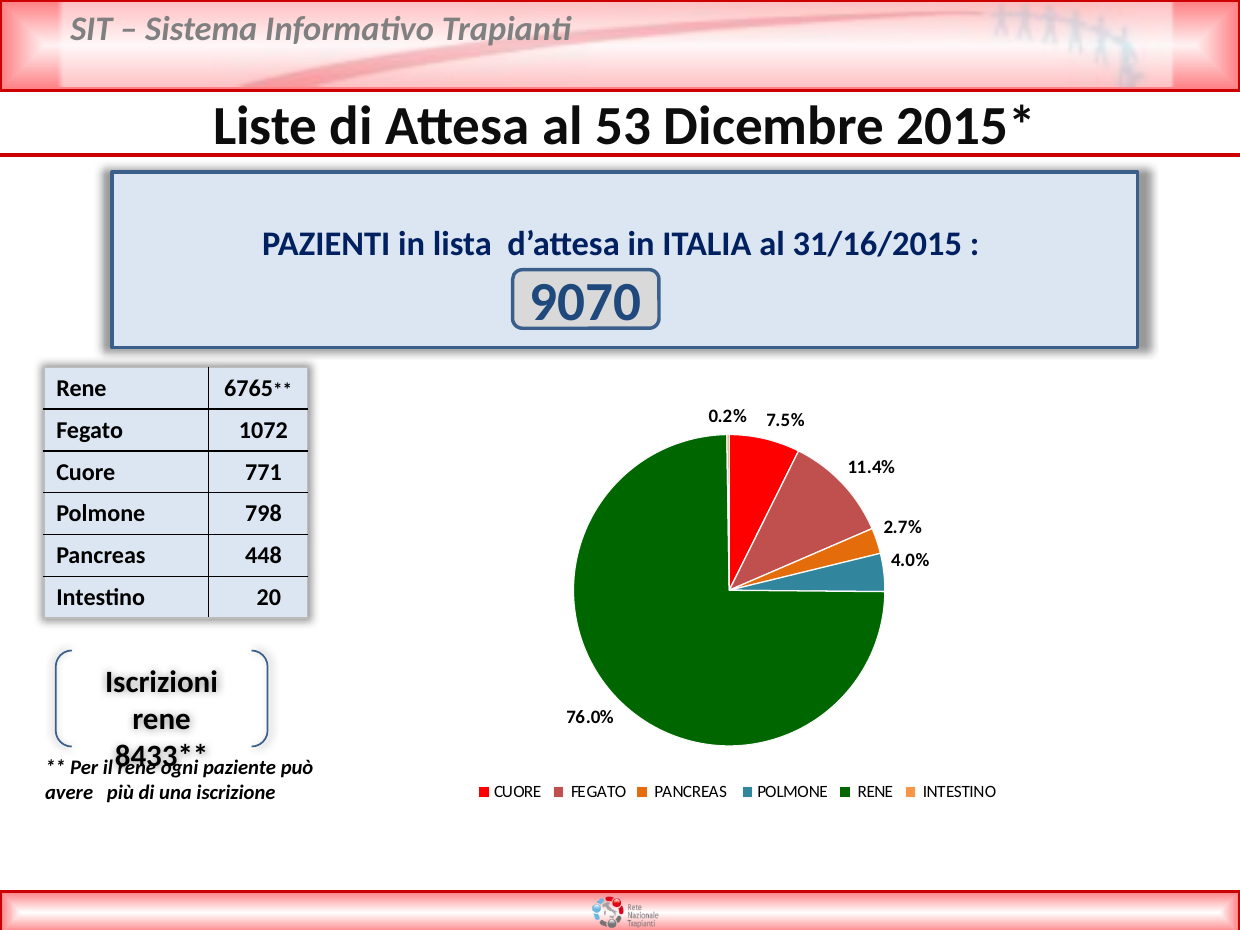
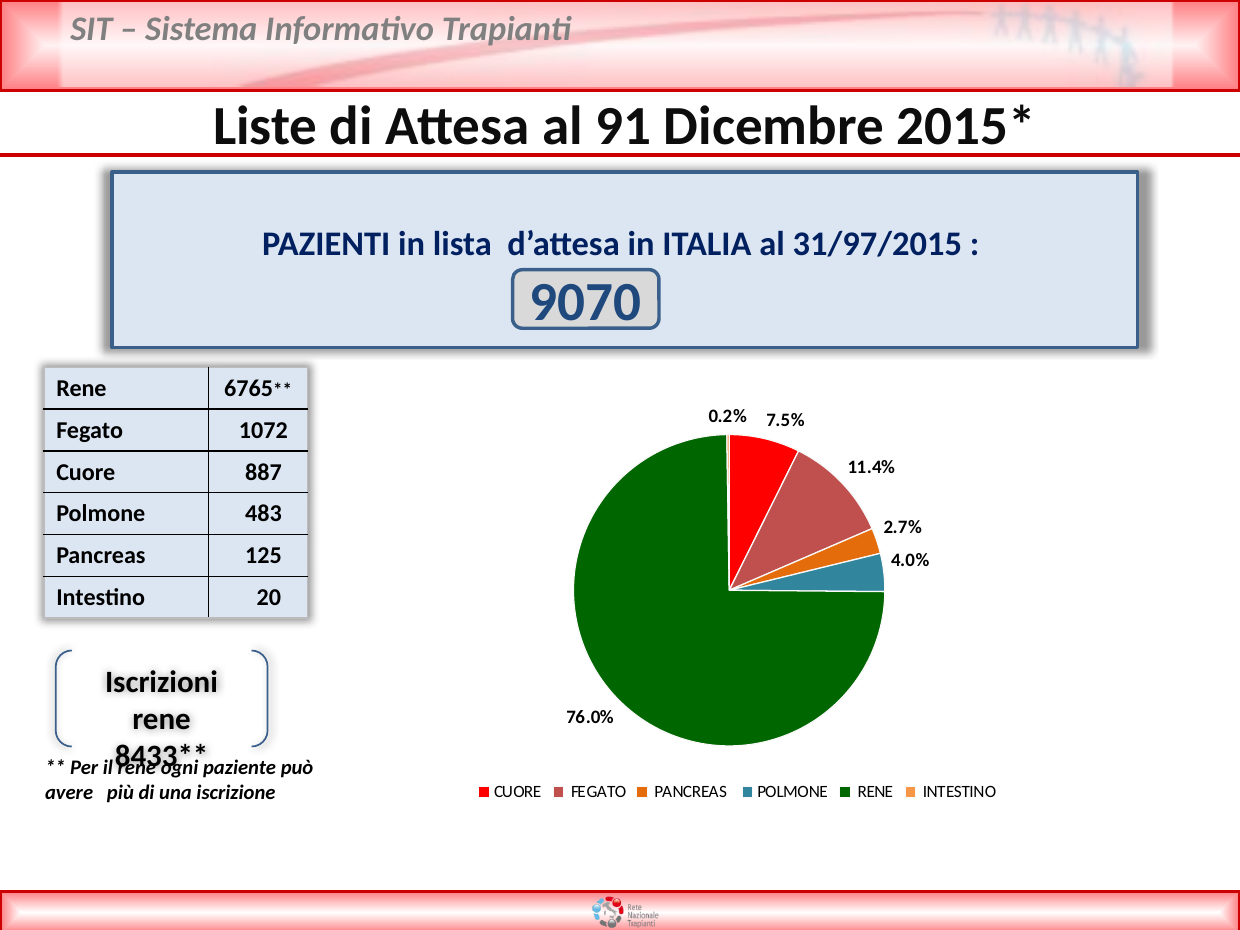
53: 53 -> 91 (623, 126)
31/16/2015: 31/16/2015 -> 31/97/2015 (877, 244)
771: 771 -> 887 (263, 472)
798: 798 -> 483 (263, 514)
448: 448 -> 125 (263, 556)
